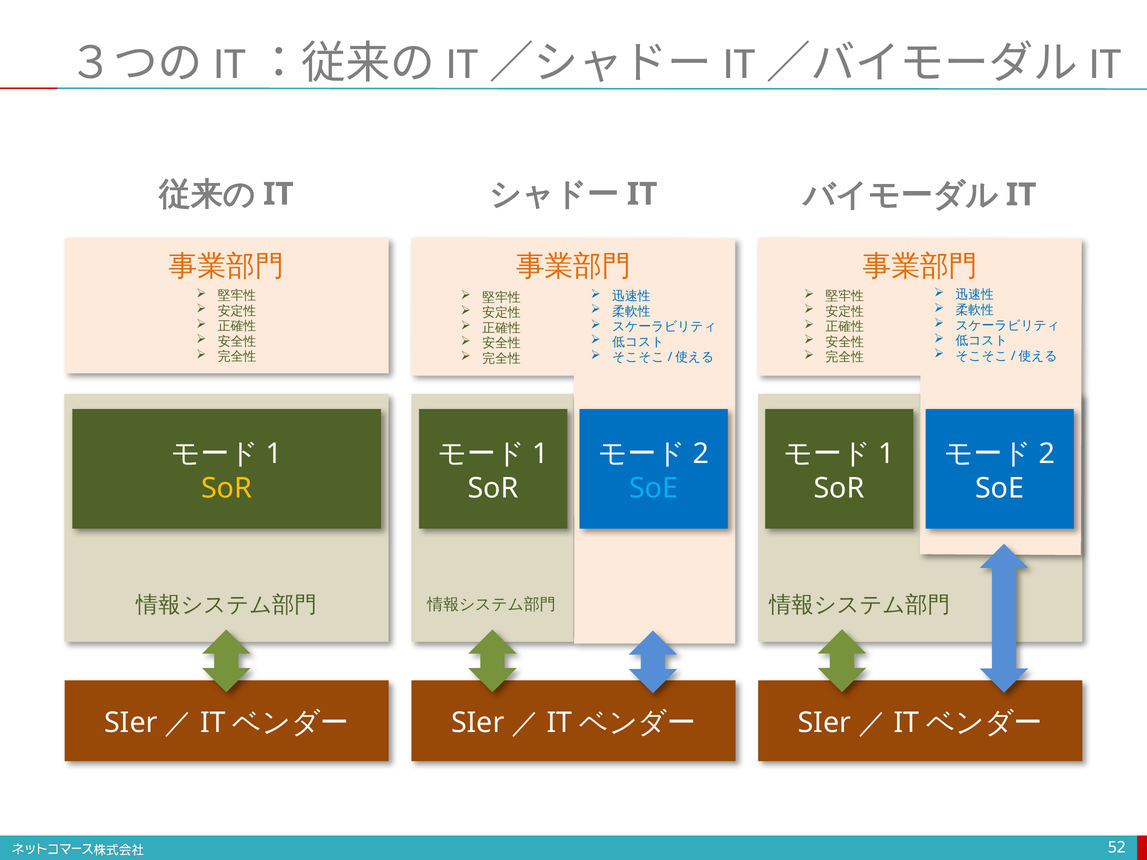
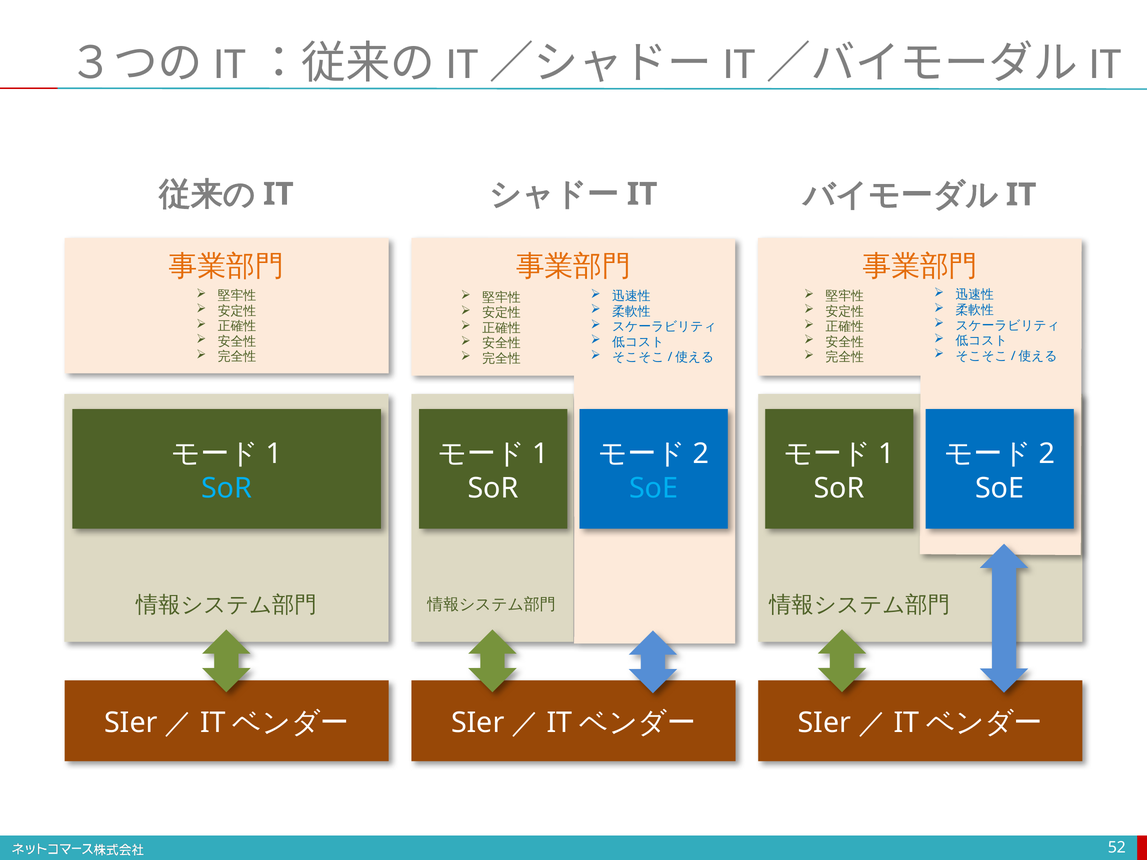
SoR colour: yellow -> light blue (227, 488)
